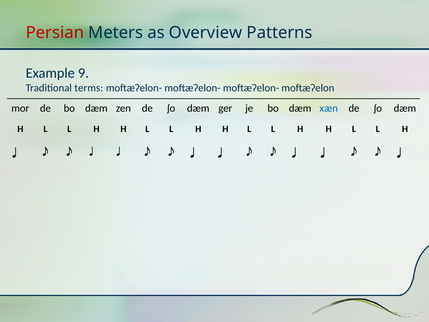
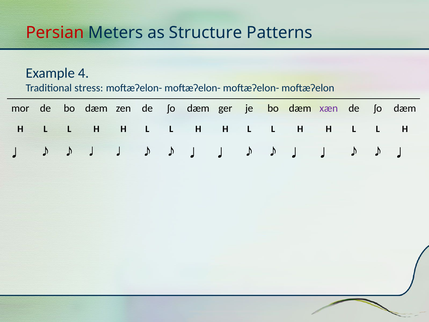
Overview: Overview -> Structure (206, 33)
9: 9 -> 4 (83, 73)
terms: terms -> stress (89, 88)
xæn colour: blue -> purple (329, 108)
